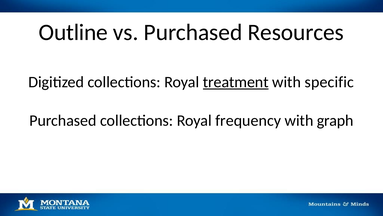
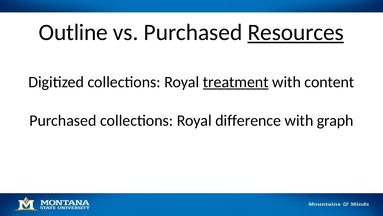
Resources underline: none -> present (296, 32)
specific: specific -> content (329, 82)
frequency: frequency -> difference (248, 120)
